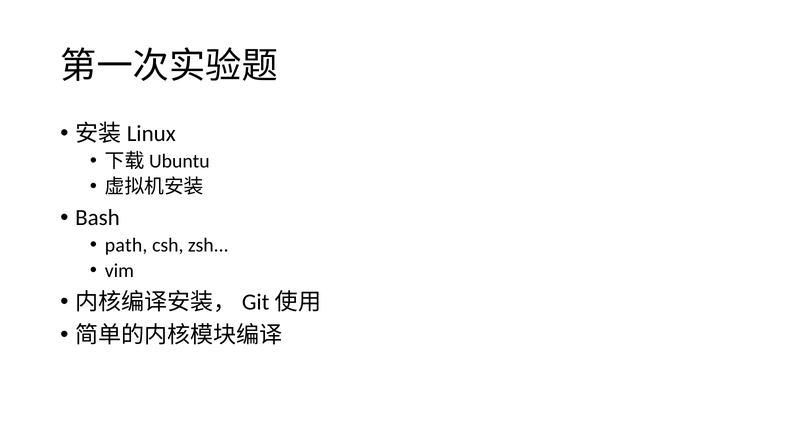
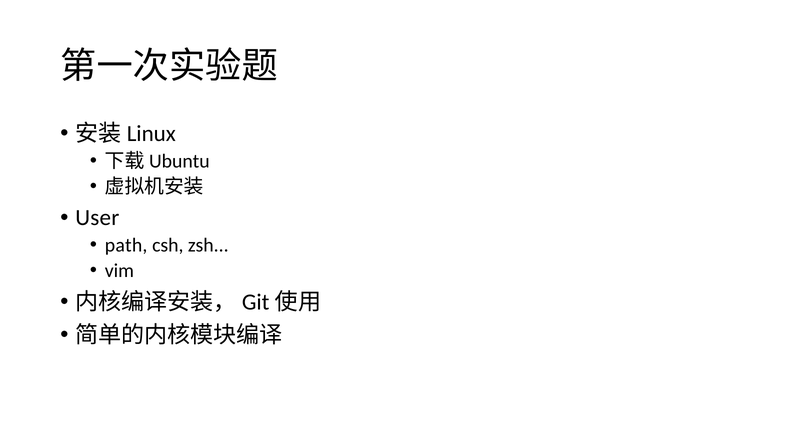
Bash: Bash -> User (97, 218)
